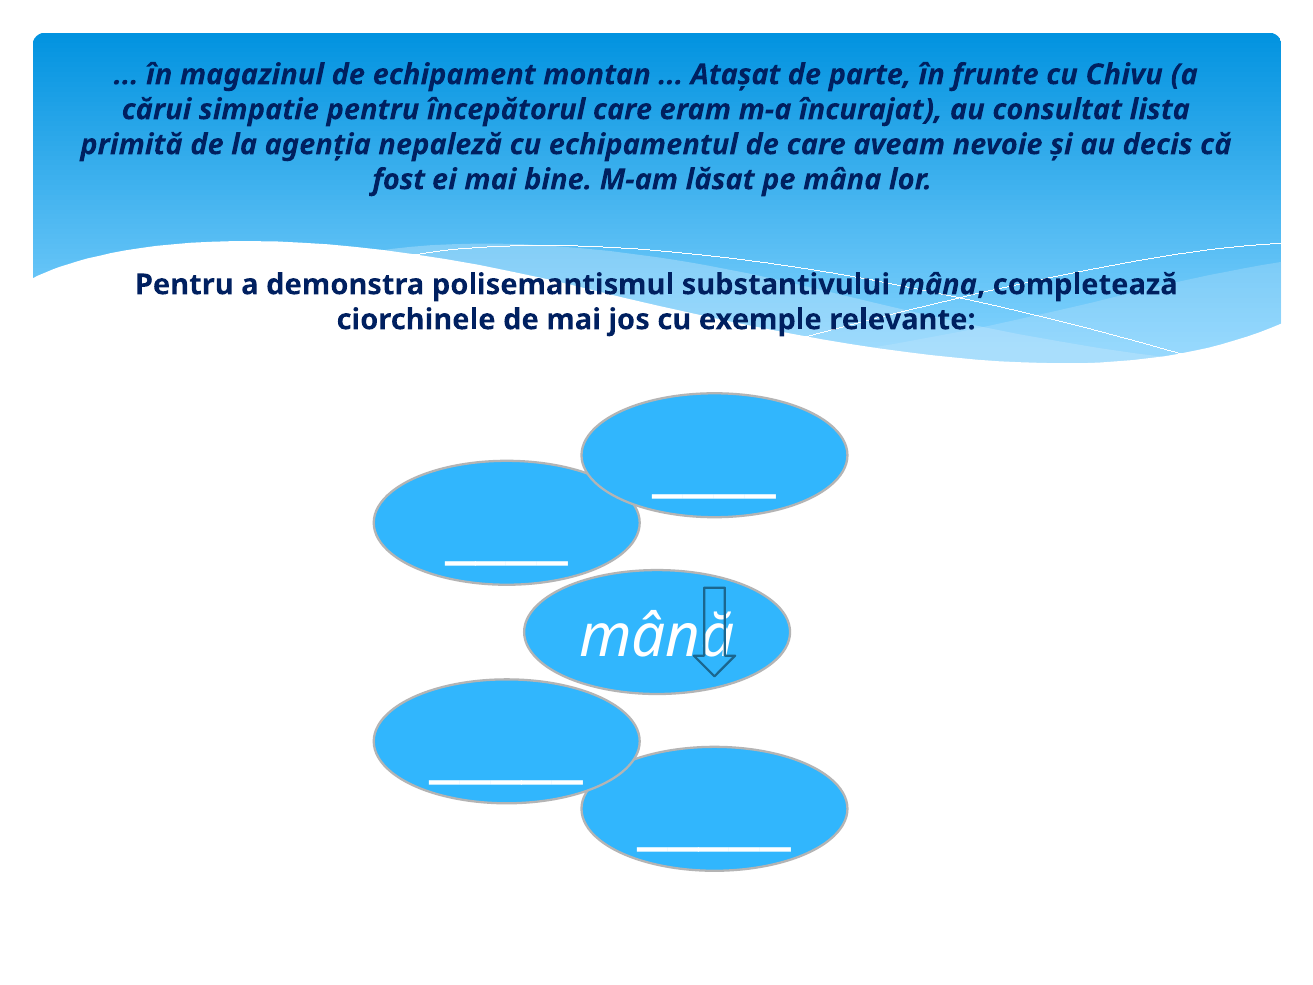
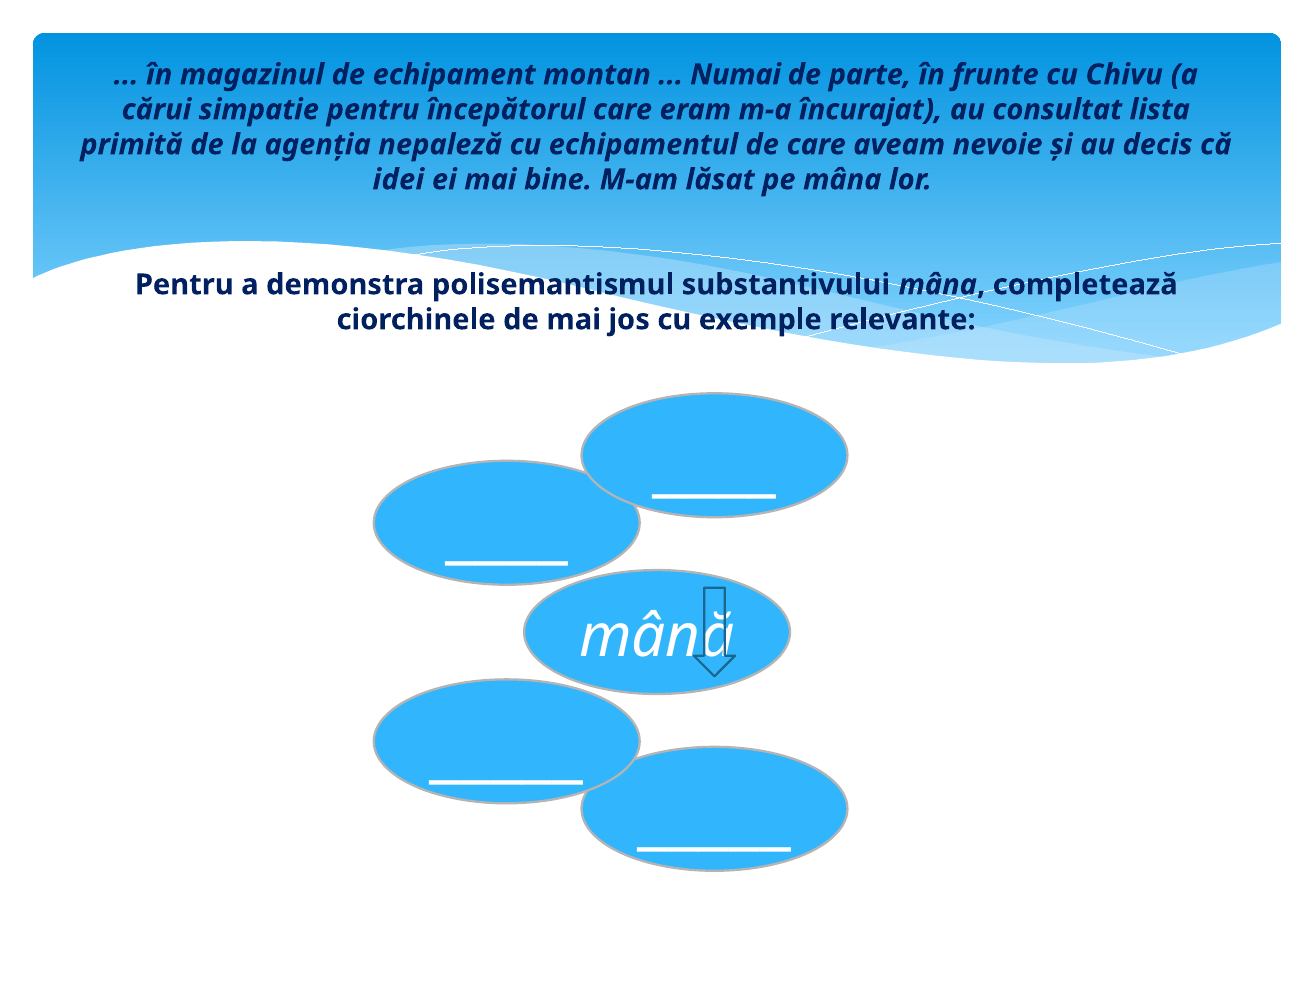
Atașat: Atașat -> Numai (736, 75)
fost: fost -> idei (398, 180)
